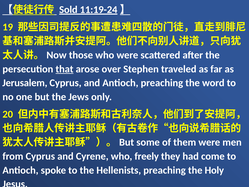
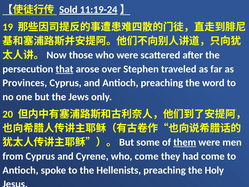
Jerusalem: Jerusalem -> Provinces (25, 83)
them underline: none -> present (185, 142)
who freely: freely -> come (147, 156)
